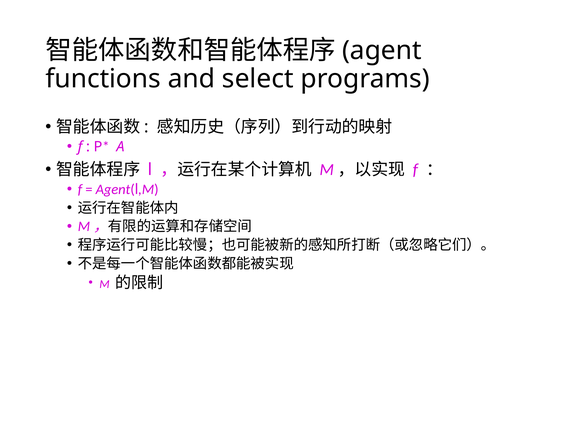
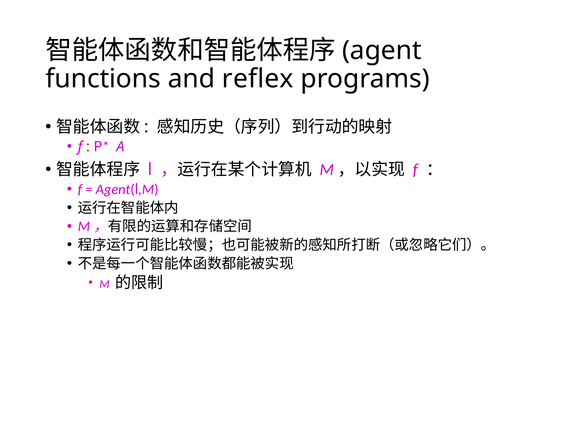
select: select -> reflex (258, 79)
